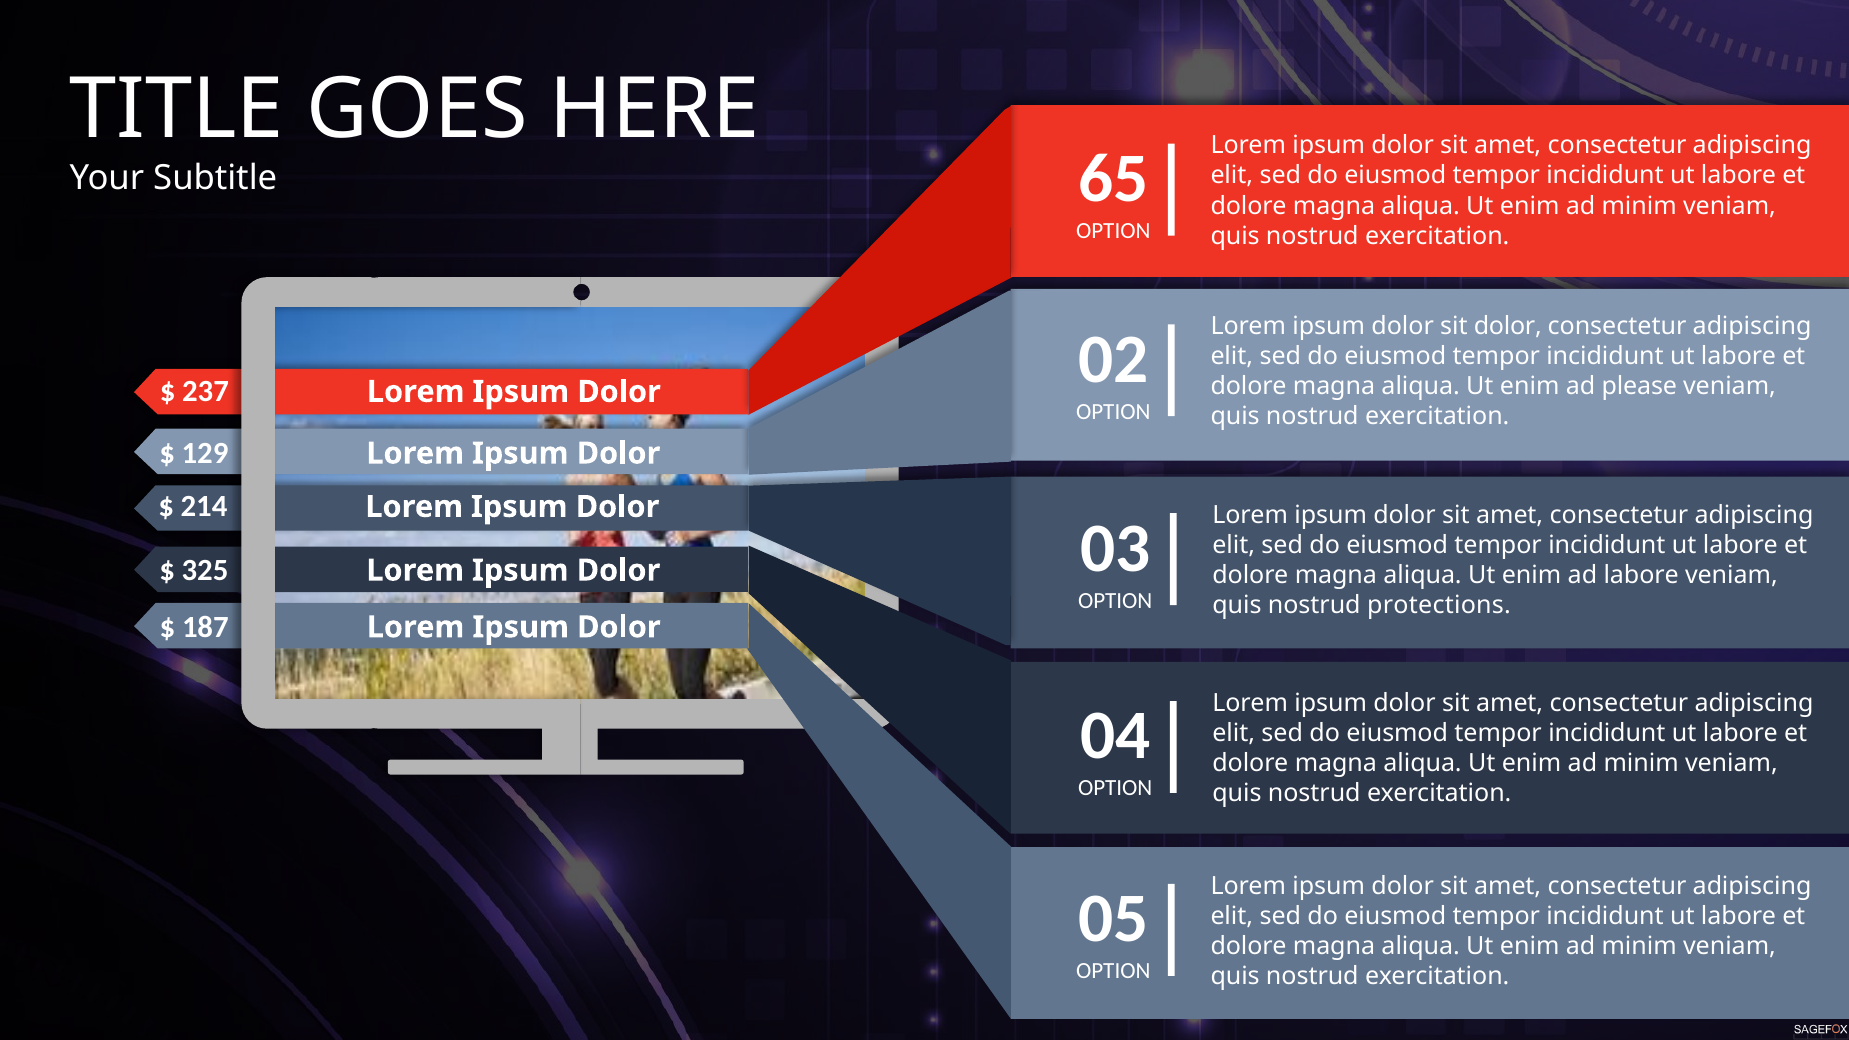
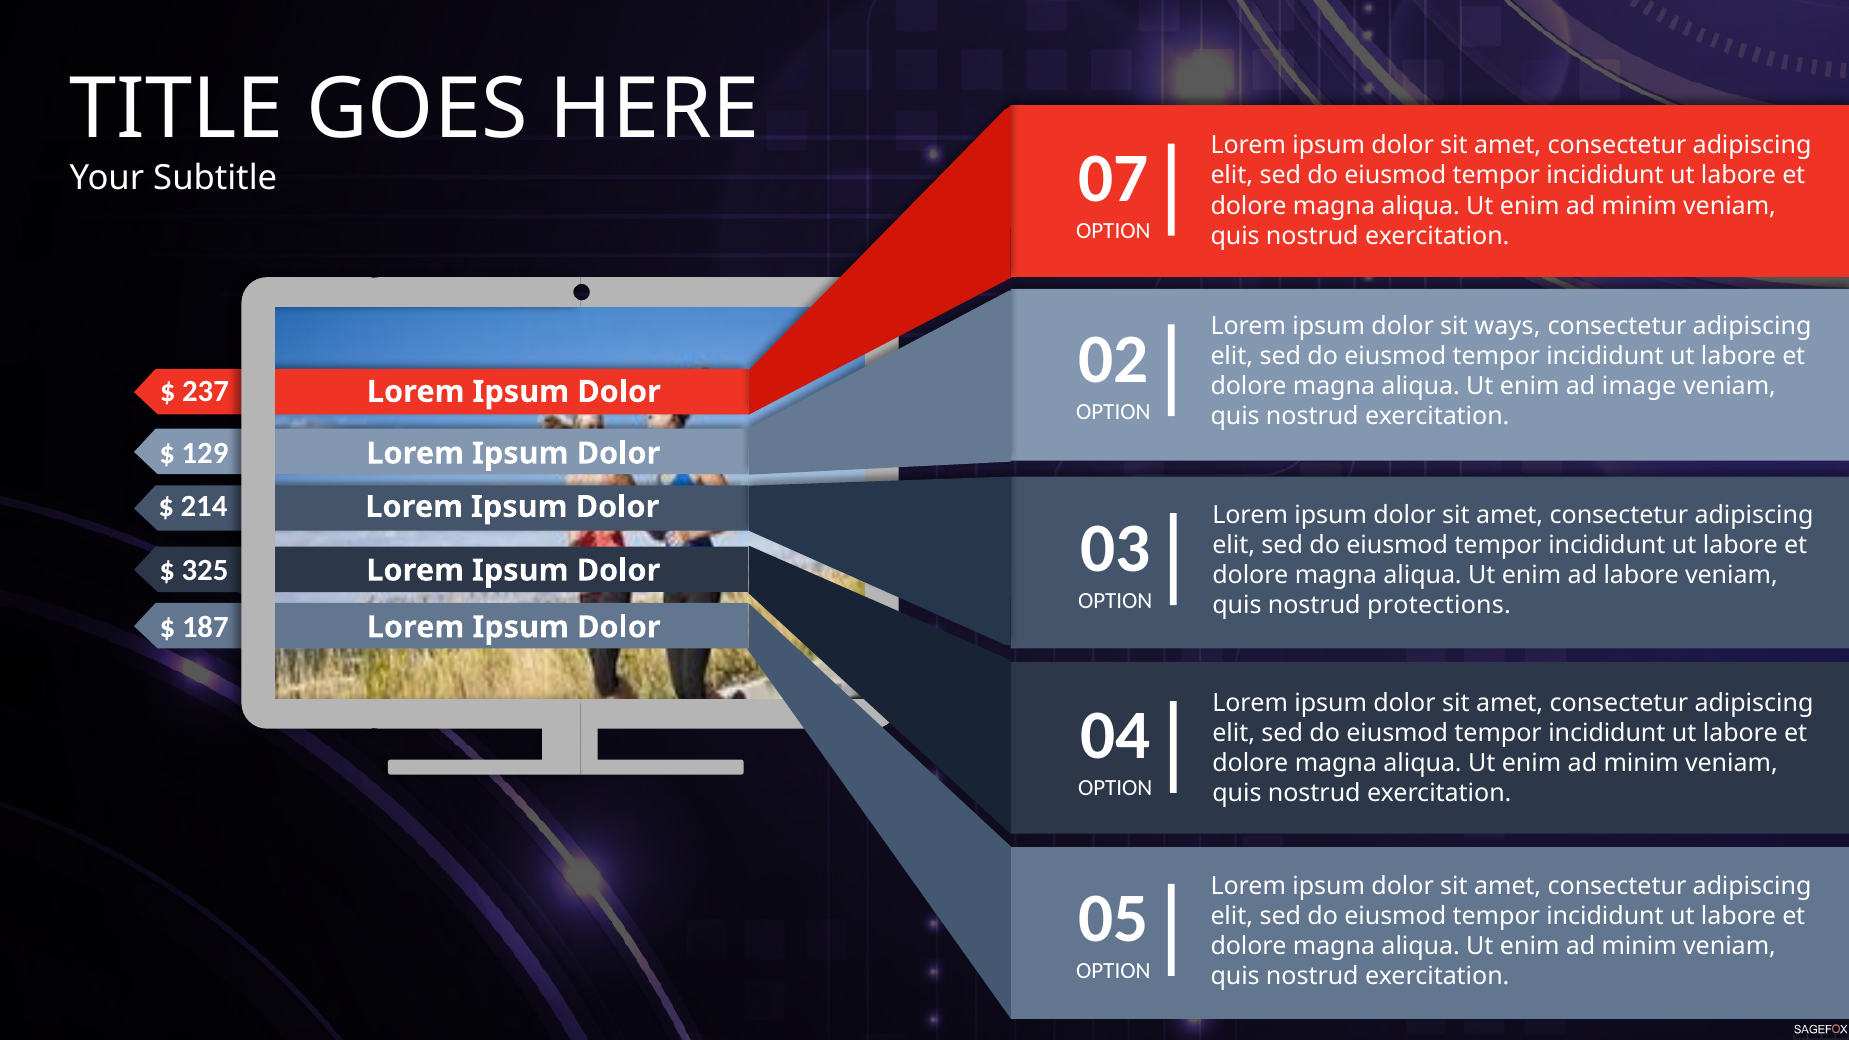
65: 65 -> 07 (1113, 179)
sit dolor: dolor -> ways (1508, 326)
please: please -> image (1639, 386)
